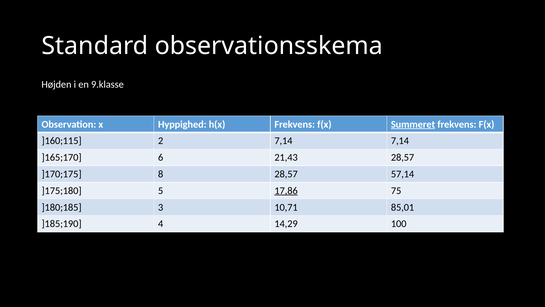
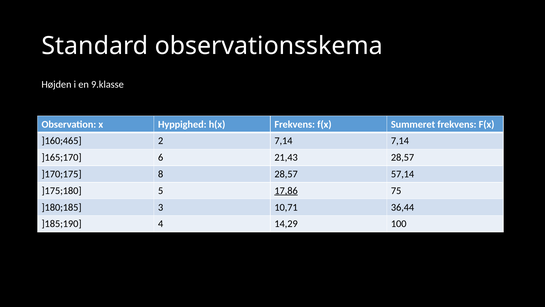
Summeret underline: present -> none (413, 124)
]160;115: ]160;115 -> ]160;465 (62, 141)
85,01: 85,01 -> 36,44 (403, 207)
